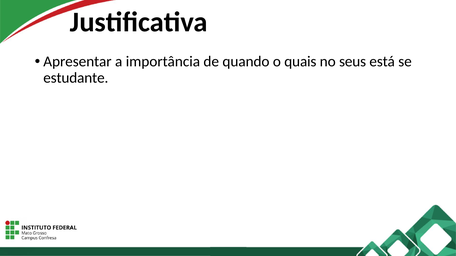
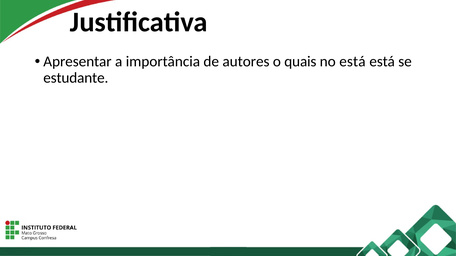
quando: quando -> autores (246, 62)
no seus: seus -> está (352, 62)
